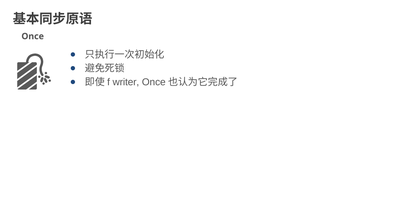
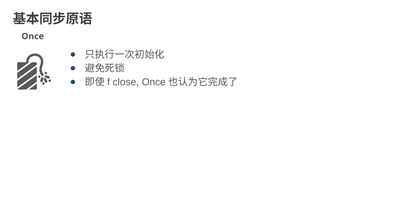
writer: writer -> close (126, 82)
